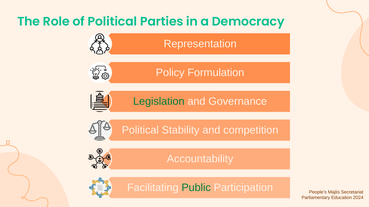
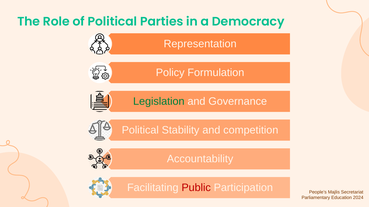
Public colour: green -> red (196, 188)
